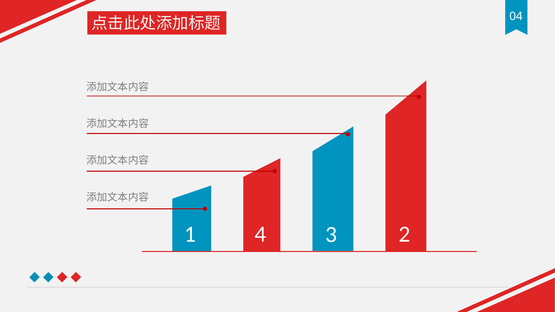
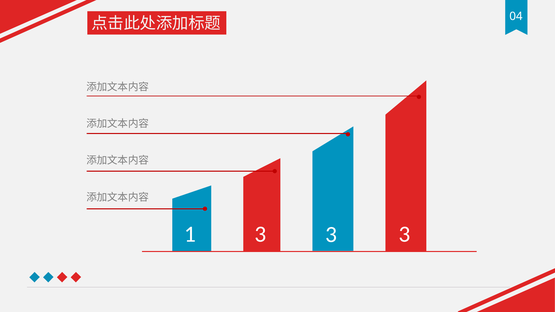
1 4: 4 -> 3 (260, 234)
2: 2 -> 3 (404, 234)
